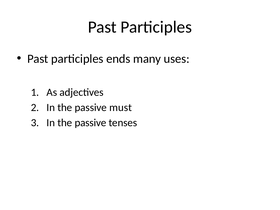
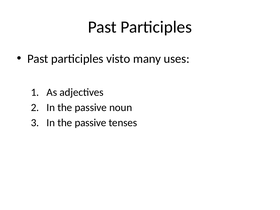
ends: ends -> visto (118, 59)
must: must -> noun (121, 108)
